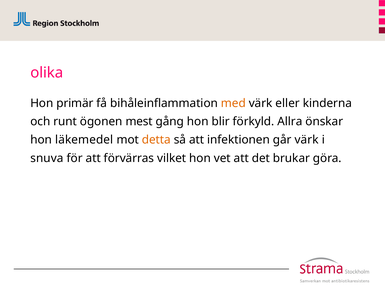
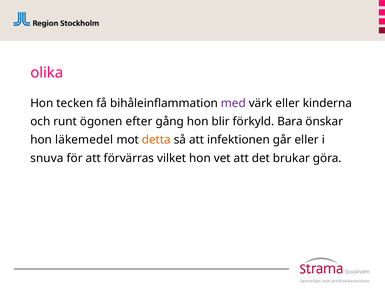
primär: primär -> tecken (75, 103)
med colour: orange -> purple (233, 103)
mest: mest -> efter (139, 121)
Allra: Allra -> Bara (290, 121)
går värk: värk -> eller (307, 140)
